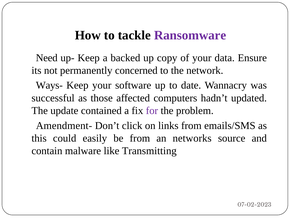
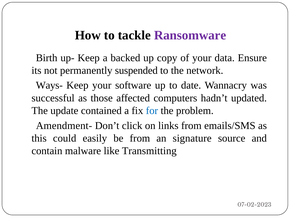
Need: Need -> Birth (47, 58)
concerned: concerned -> suspended (136, 70)
for colour: purple -> blue (152, 110)
networks: networks -> signature (192, 138)
